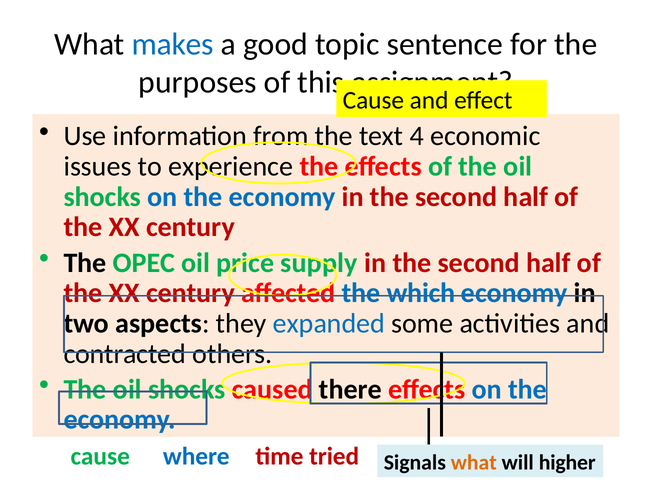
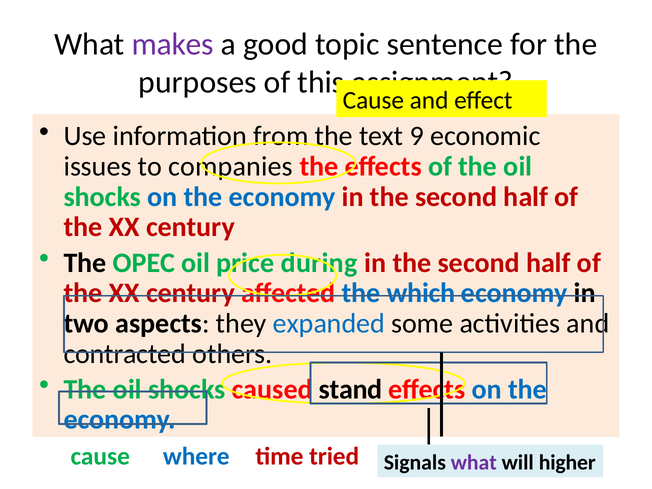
makes colour: blue -> purple (173, 44)
4: 4 -> 9 (417, 136)
experience: experience -> companies (231, 167)
supply: supply -> during (319, 263)
there: there -> stand (351, 389)
what colour: orange -> purple (474, 462)
